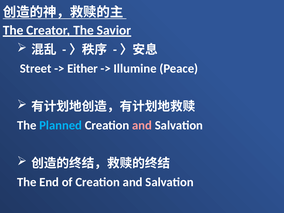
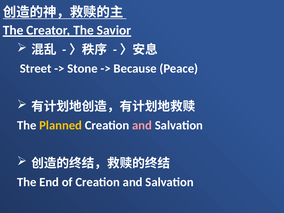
Either: Either -> Stone (82, 69)
Illumine: Illumine -> Because (135, 69)
Planned colour: light blue -> yellow (61, 125)
